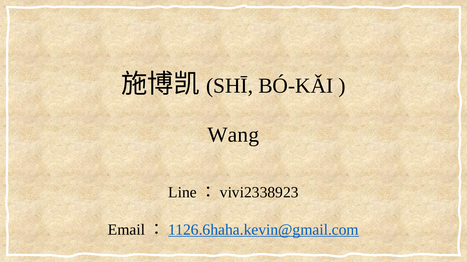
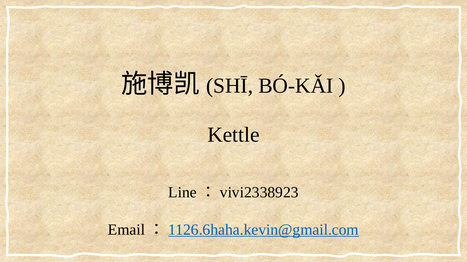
Wang: Wang -> Kettle (233, 135)
